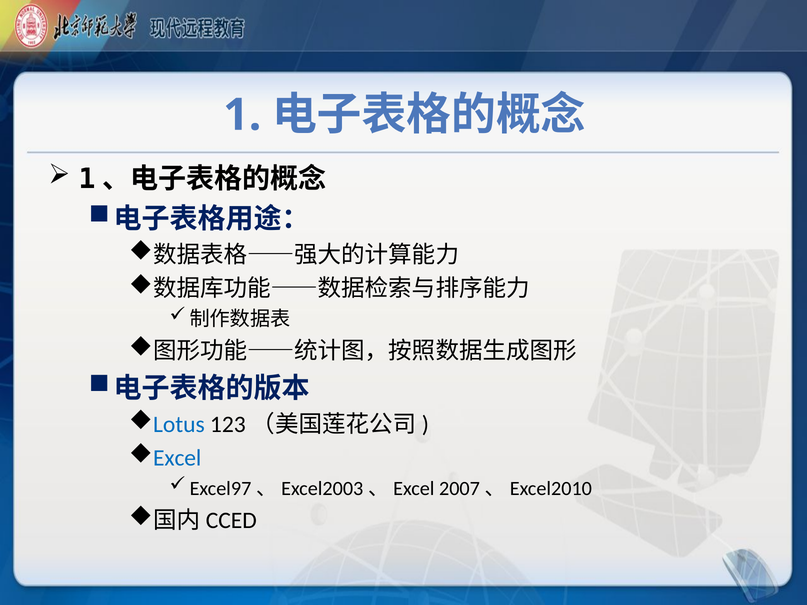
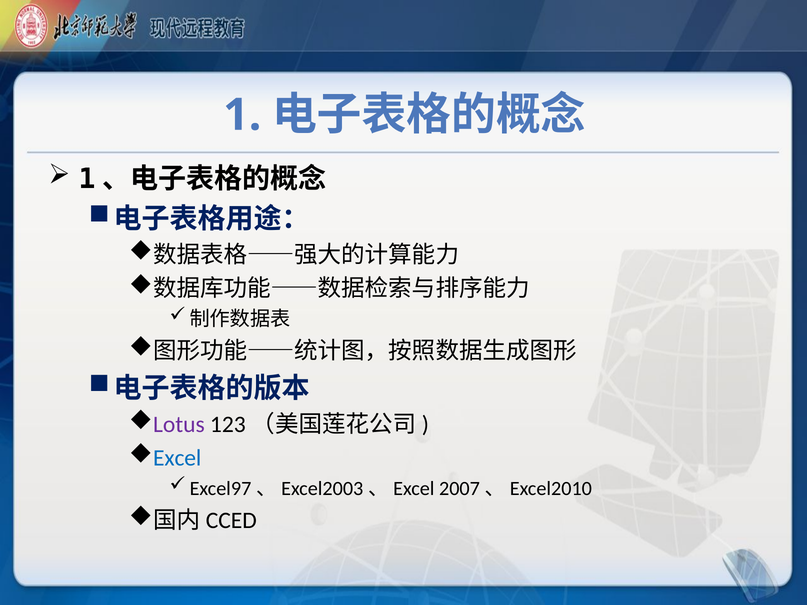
Lotus colour: blue -> purple (179, 425)
